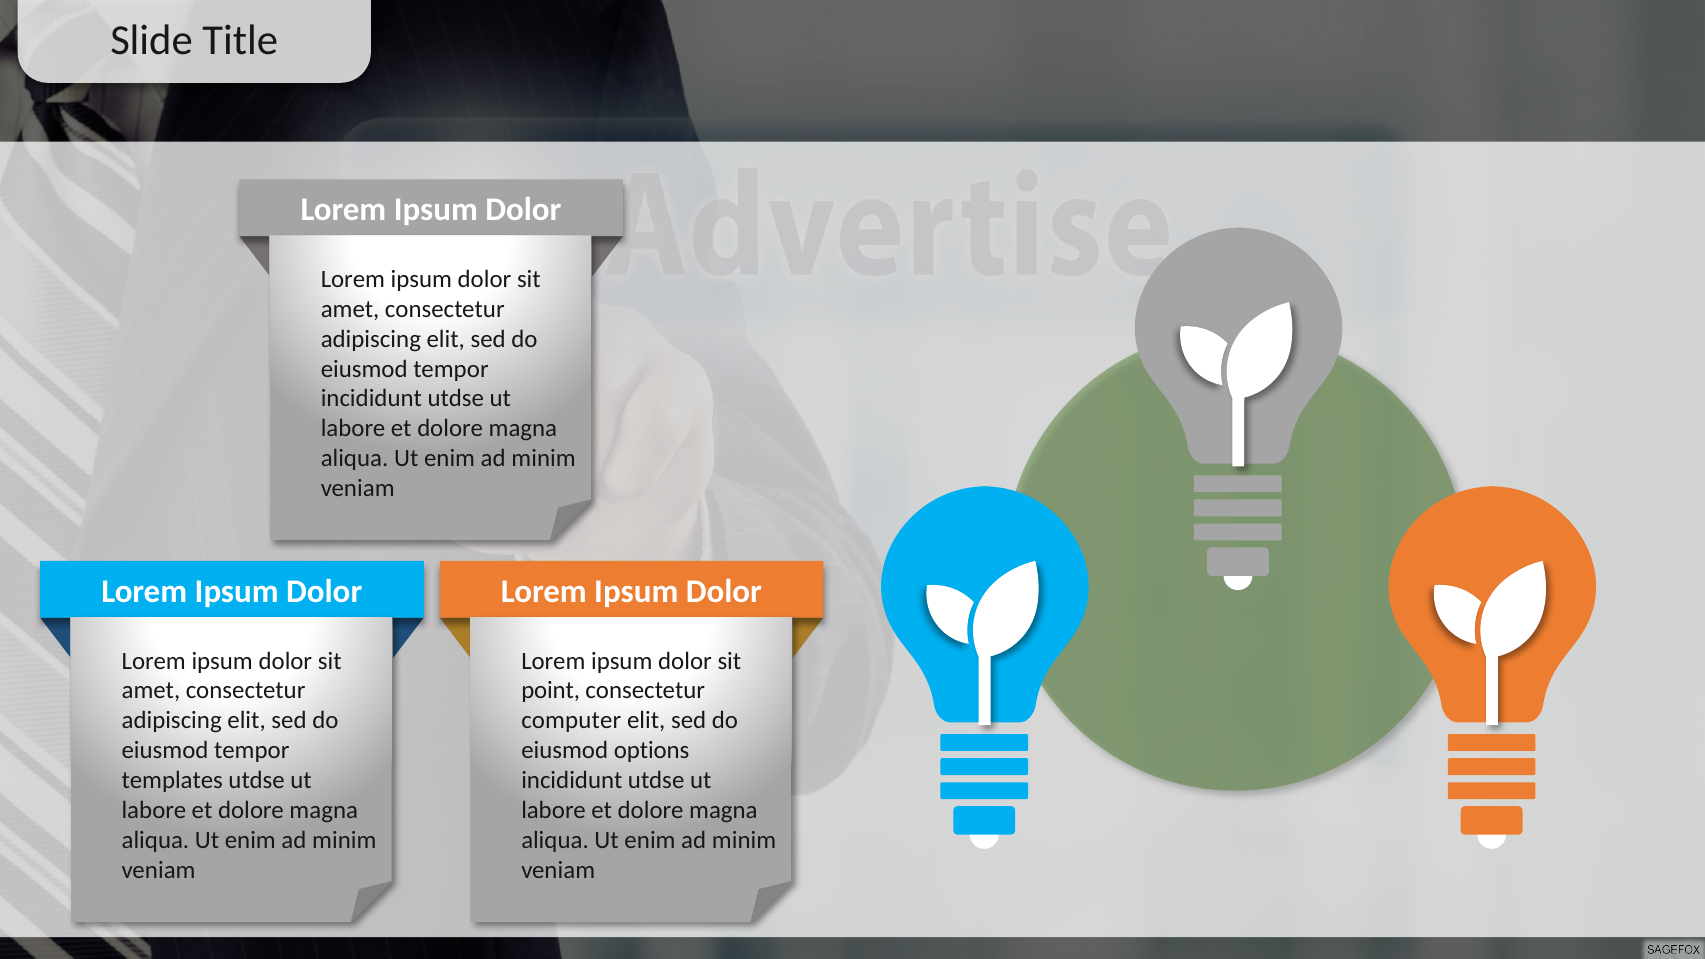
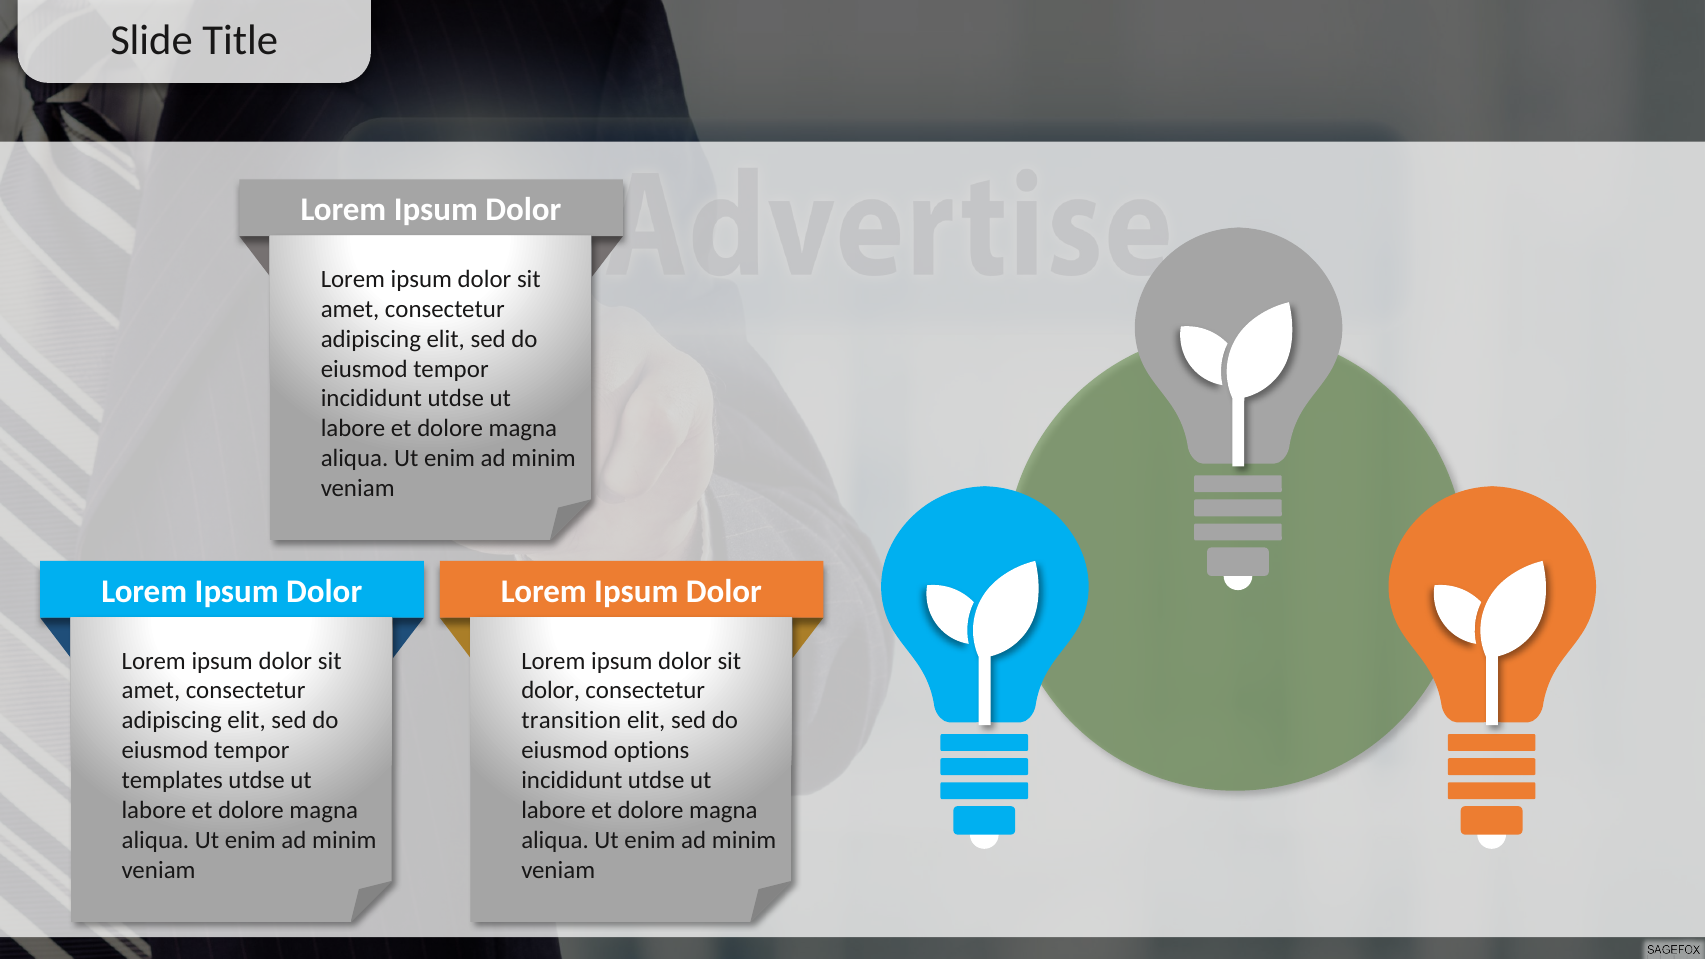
point: point -> dolor (551, 691)
computer: computer -> transition (571, 721)
